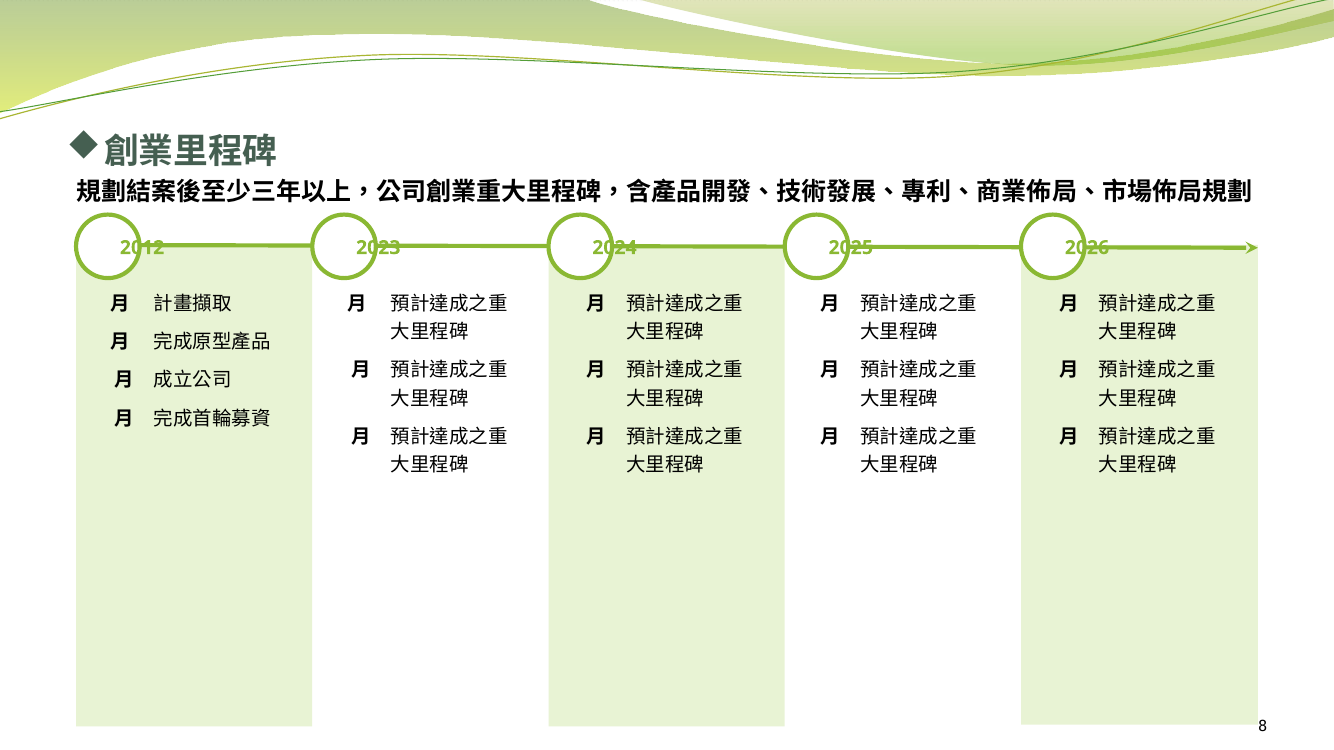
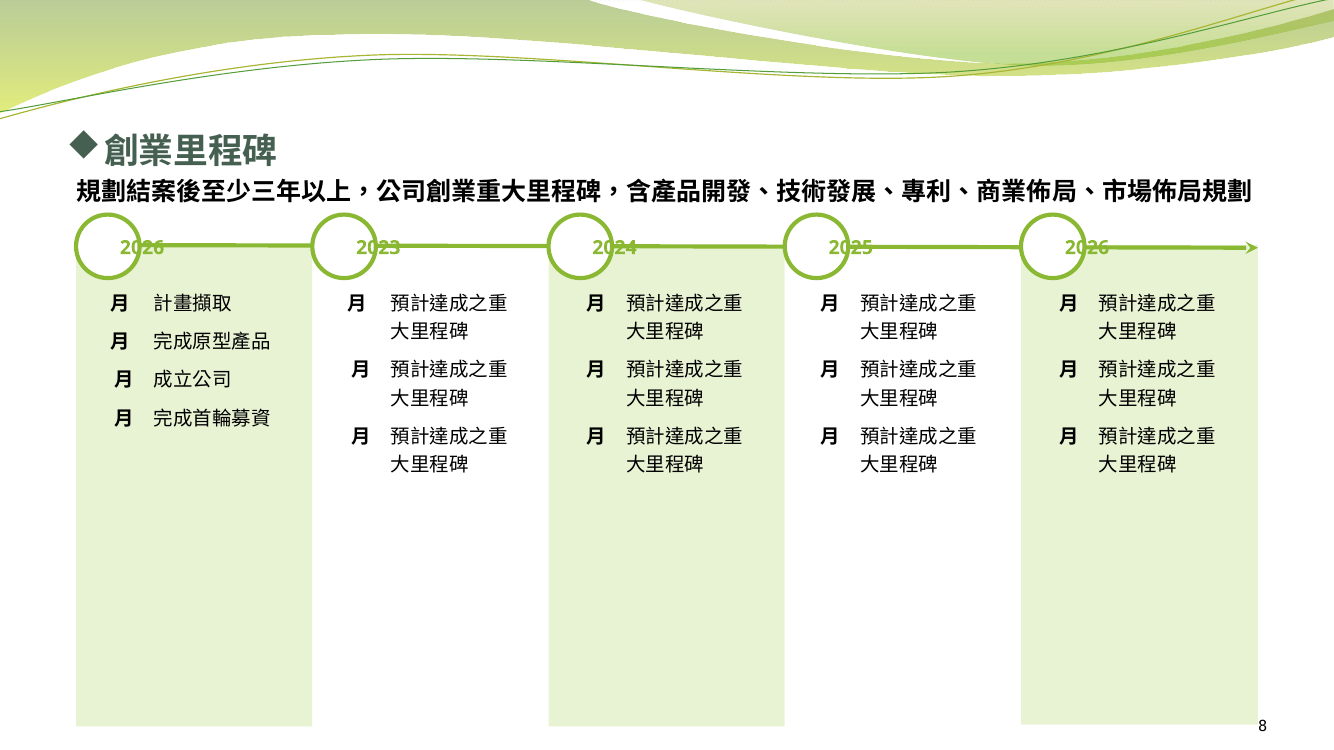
2012: 2012 -> 2026 (142, 248)
